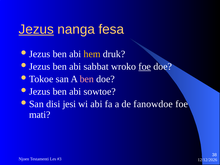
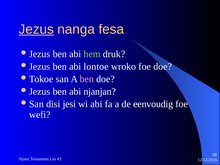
hem colour: yellow -> light green (92, 54)
sabbat: sabbat -> lontoe (96, 67)
foe underline: present -> none (145, 67)
sowtoe: sowtoe -> njanjan (100, 92)
fanowdoe: fanowdoe -> eenvoudig (153, 104)
mati: mati -> wefi (40, 115)
